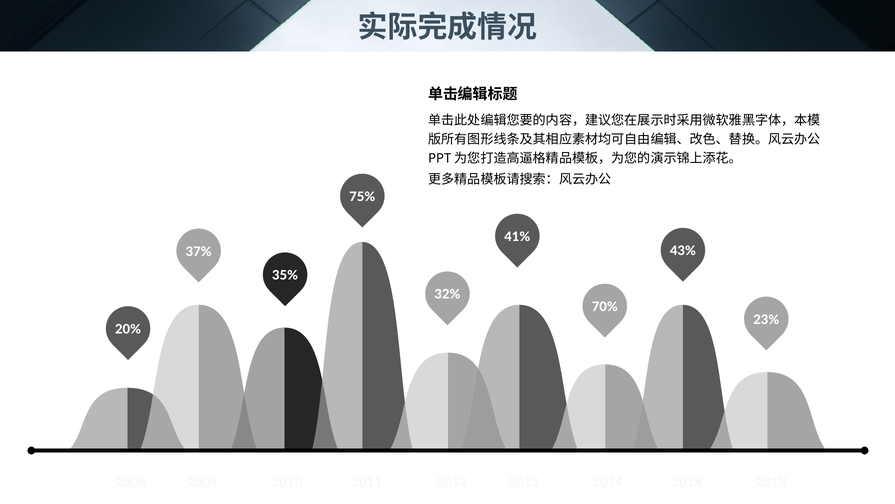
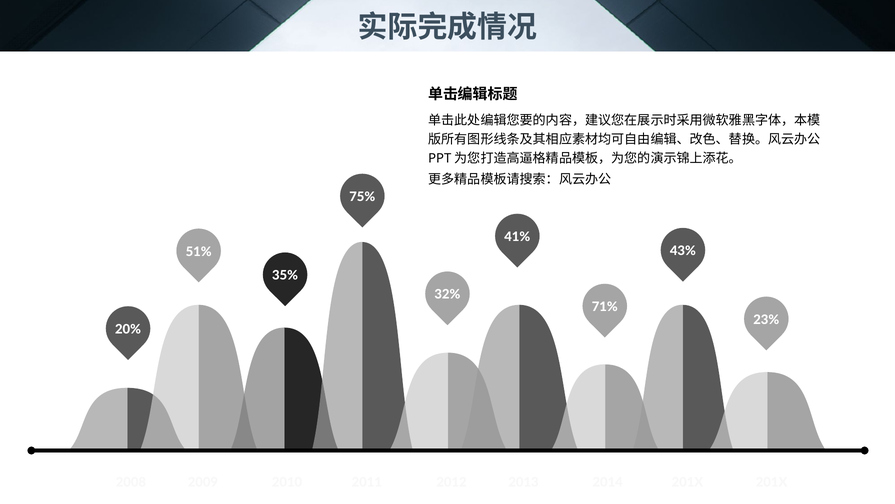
37%: 37% -> 51% (199, 251)
70%: 70% -> 71% (605, 307)
